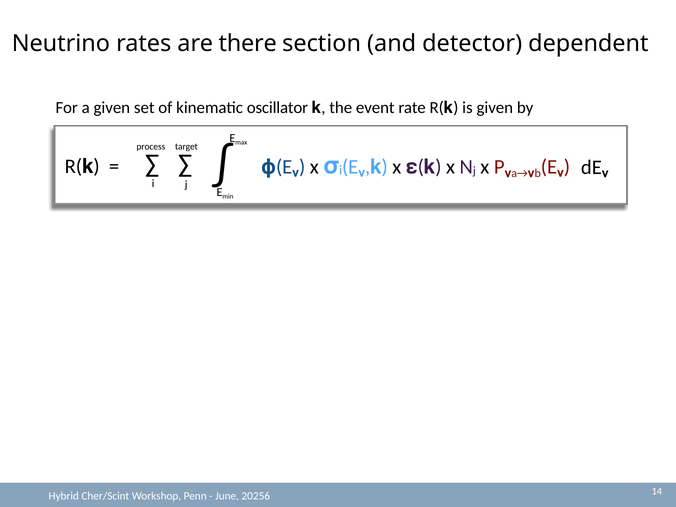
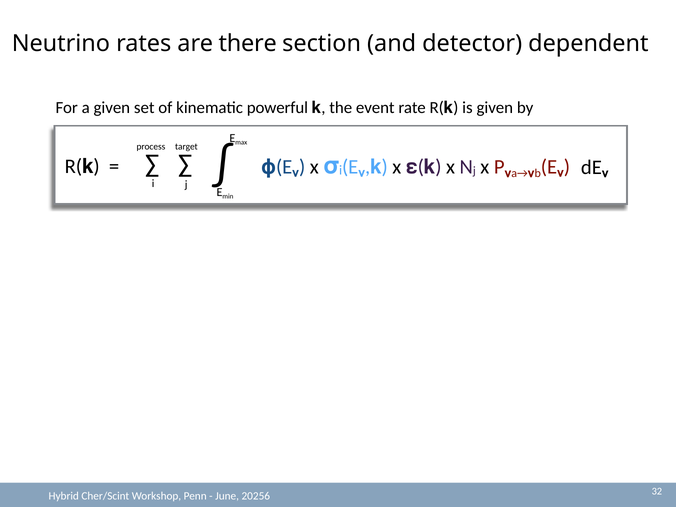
oscillator: oscillator -> powerful (277, 108)
14: 14 -> 32 (657, 491)
